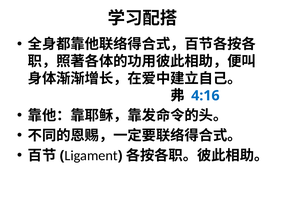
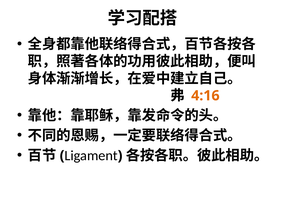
4:16 colour: blue -> orange (205, 96)
